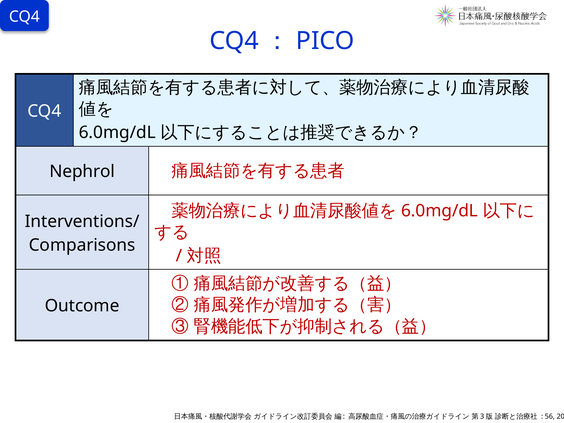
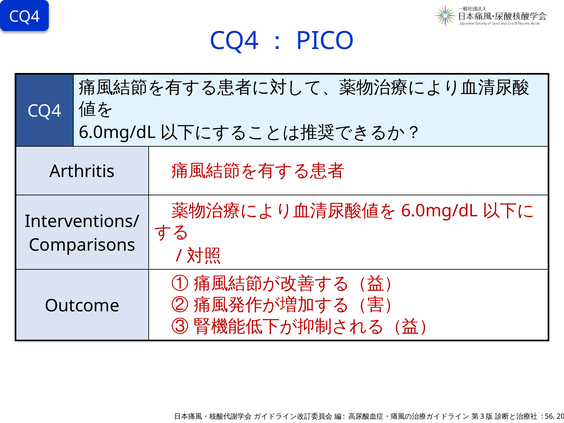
Nephrol: Nephrol -> Arthritis (82, 172)
